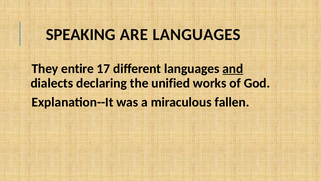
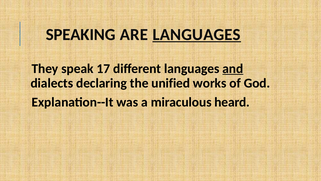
LANGUAGES underline: none -> present (197, 34)
entire: entire -> speak (77, 69)
fallen: fallen -> heard (232, 102)
